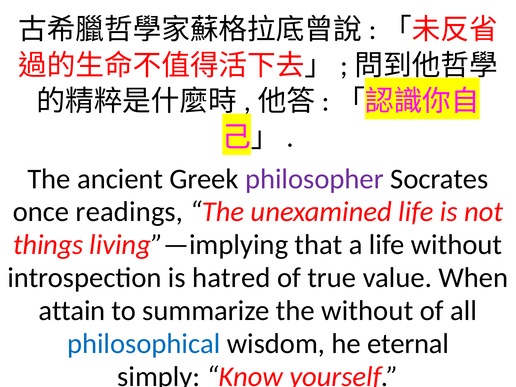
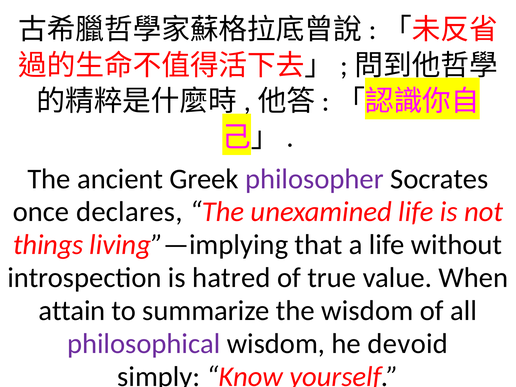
readings: readings -> declares (129, 212)
the without: without -> wisdom (367, 311)
philosophical colour: blue -> purple (144, 344)
eternal: eternal -> devoid (408, 344)
